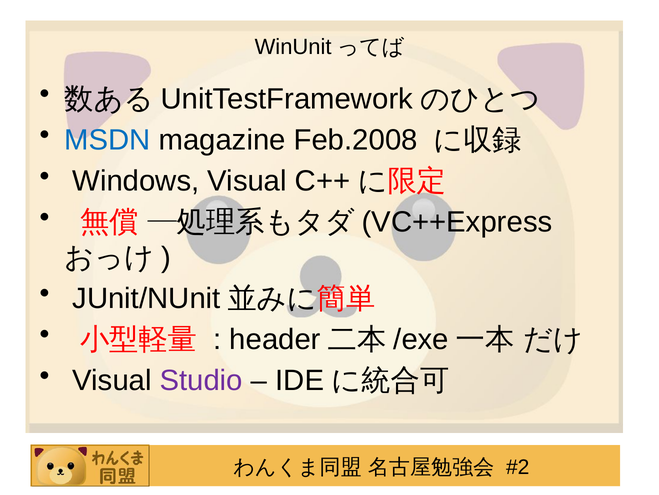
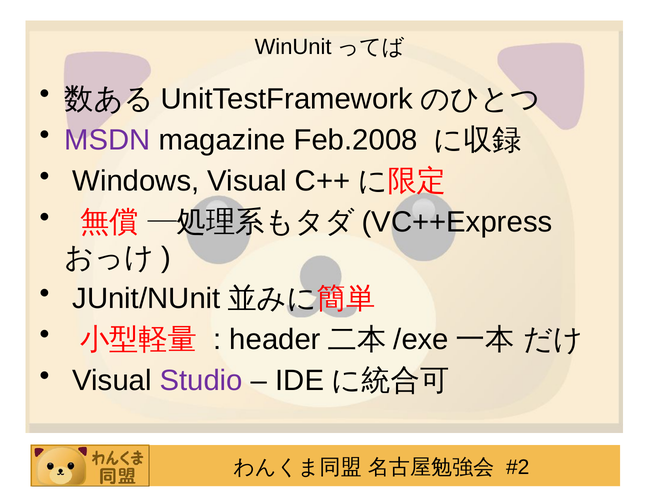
MSDN colour: blue -> purple (107, 140)
